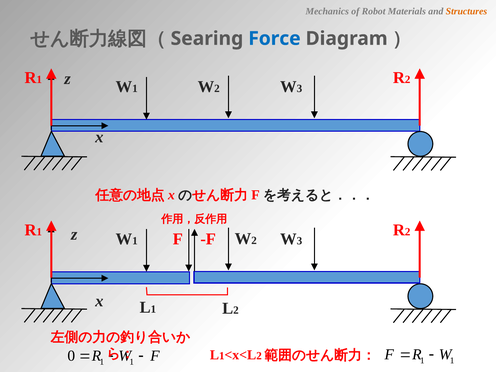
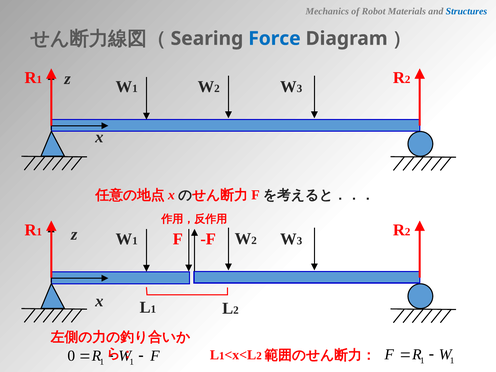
Structures colour: orange -> blue (466, 11)
